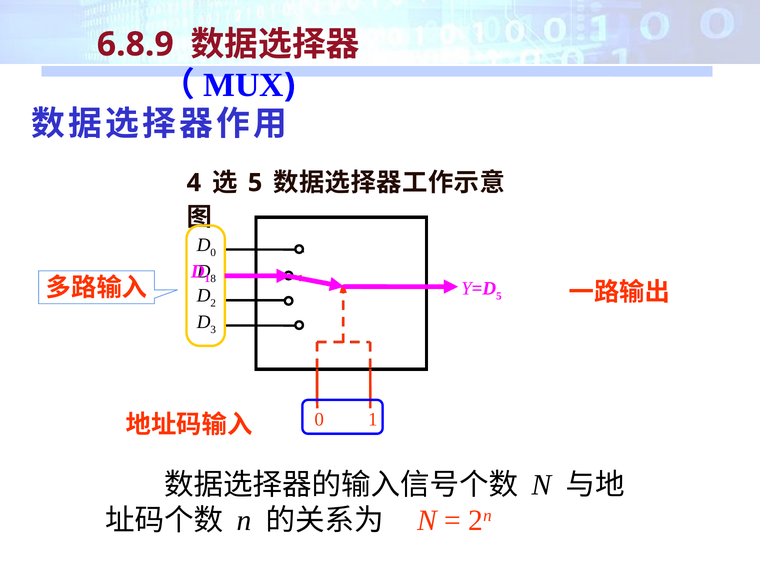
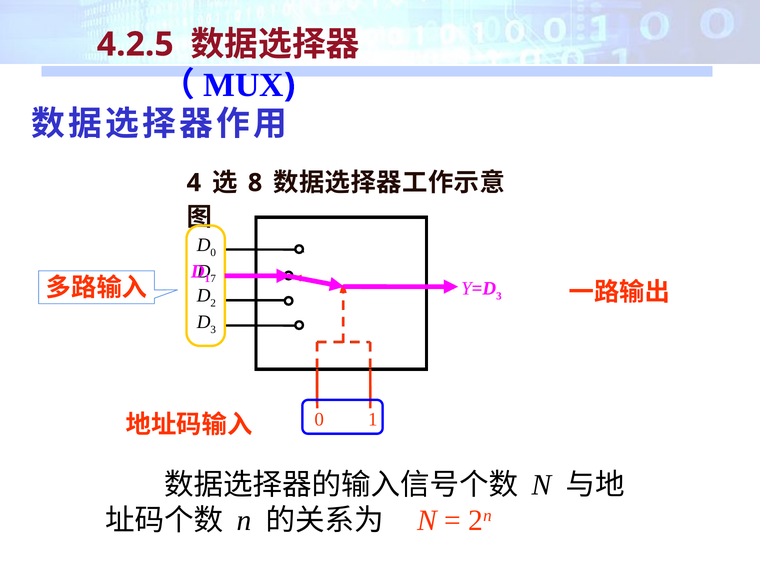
6.8.9: 6.8.9 -> 4.2.5 (135, 44)
5: 5 -> 8 (255, 183)
8: 8 -> 7 (213, 279)
5: 5 -> 3 (499, 296)
